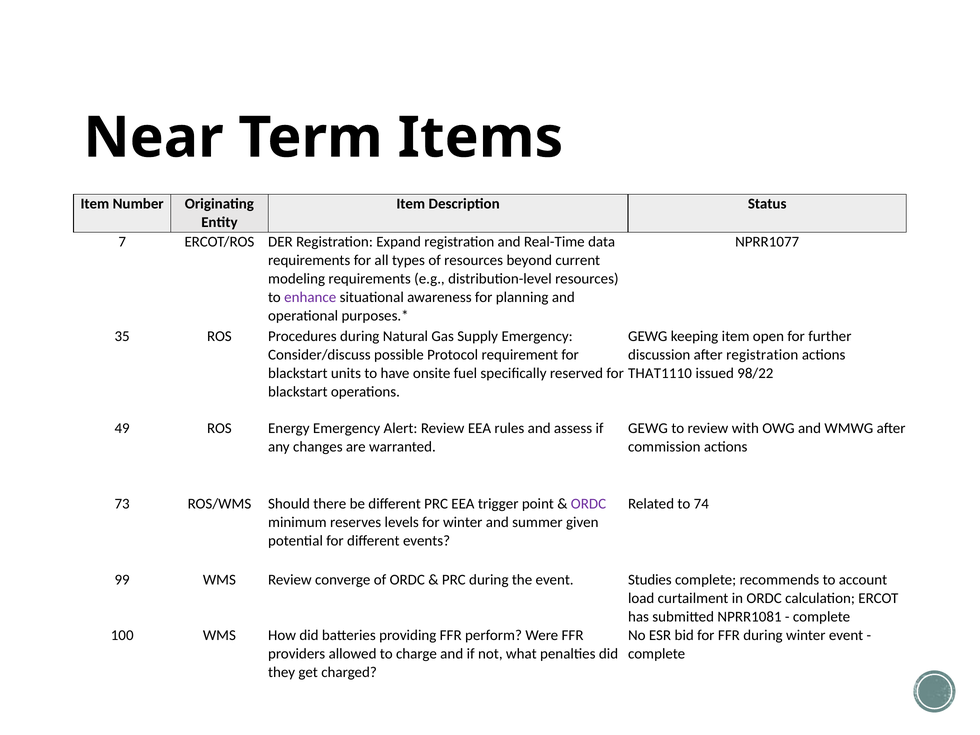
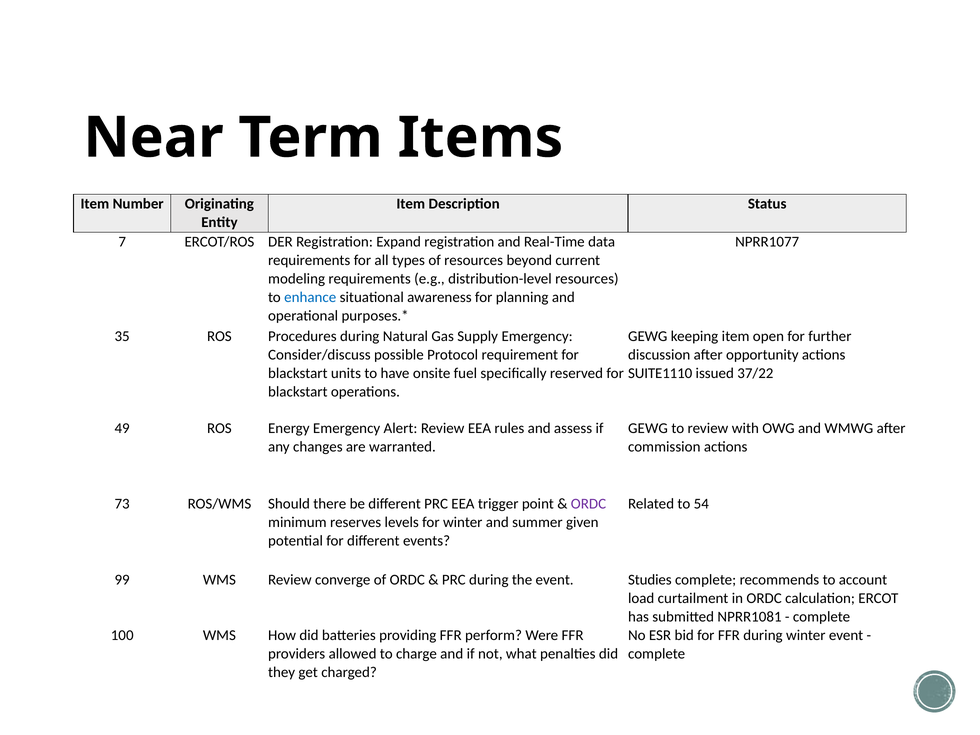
enhance colour: purple -> blue (310, 297)
after registration: registration -> opportunity (762, 355)
THAT1110: THAT1110 -> SUITE1110 (660, 373)
98/22: 98/22 -> 37/22 (755, 373)
74: 74 -> 54 (701, 504)
